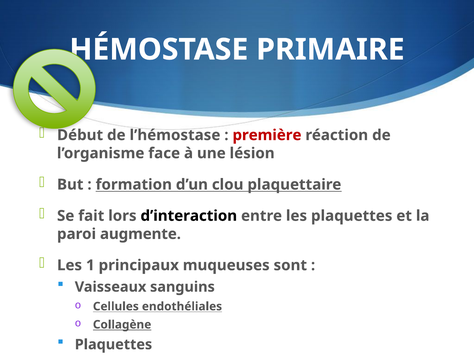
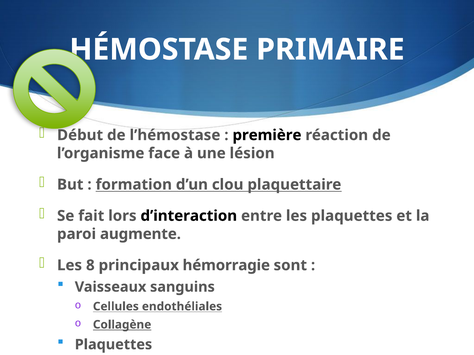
première colour: red -> black (267, 135)
1: 1 -> 8 (90, 266)
muqueuses: muqueuses -> hémorragie (226, 266)
